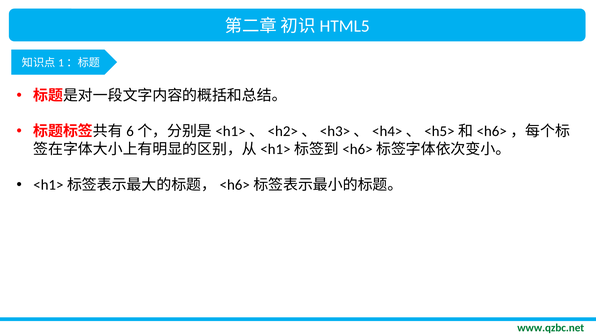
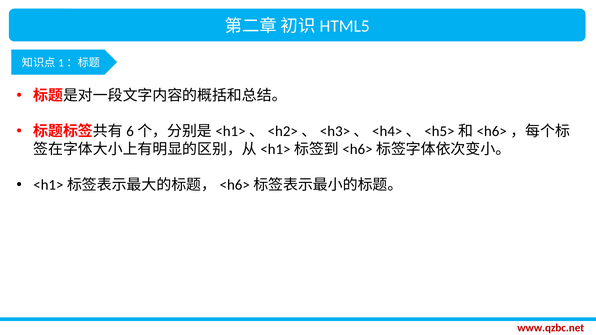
www.qzbc.net colour: green -> red (551, 328)
